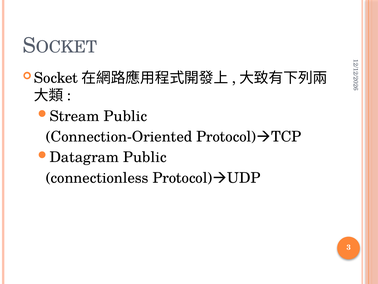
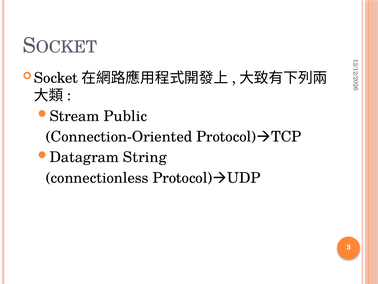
Datagram Public: Public -> String (145, 157)
